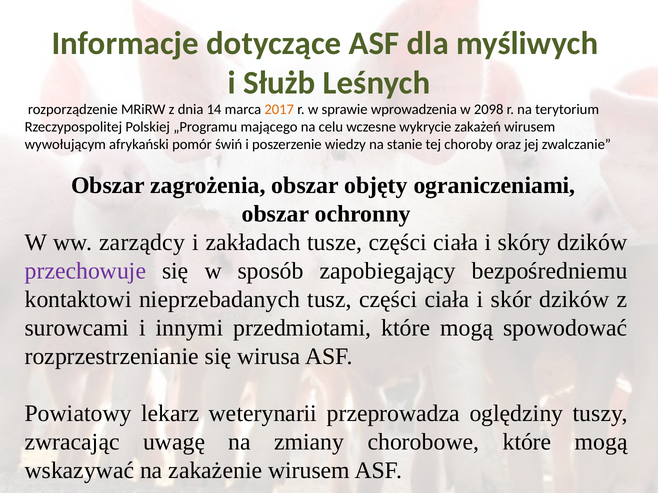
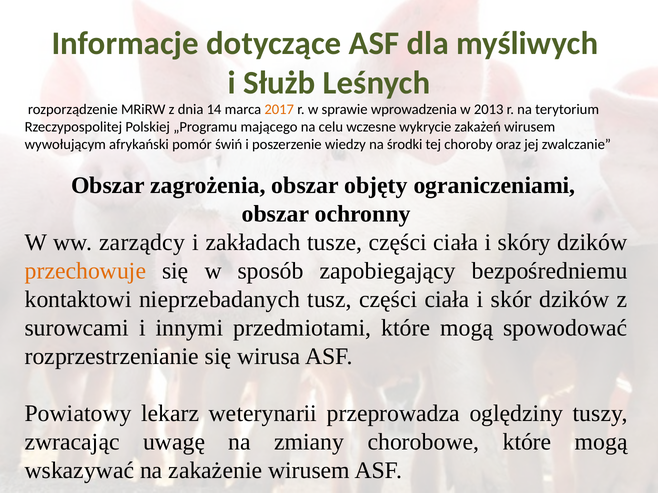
2098: 2098 -> 2013 (489, 110)
stanie: stanie -> środki (405, 145)
przechowuje colour: purple -> orange (85, 271)
